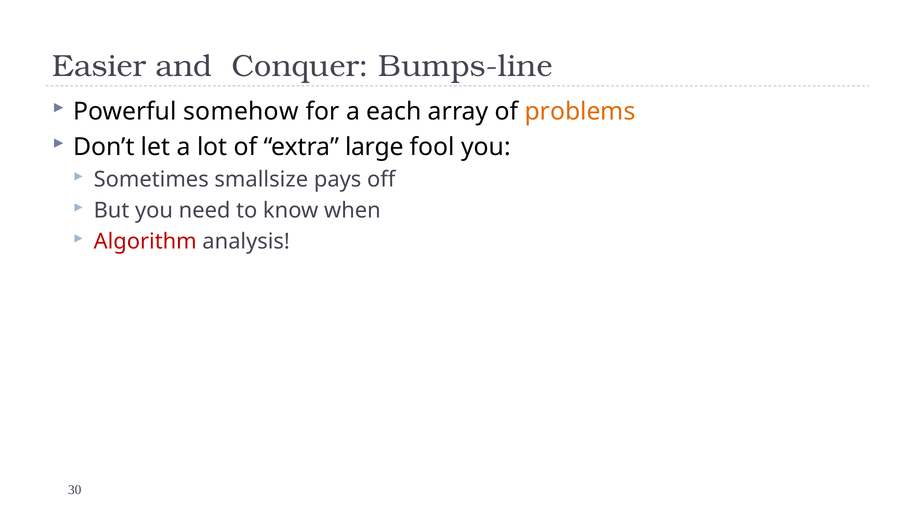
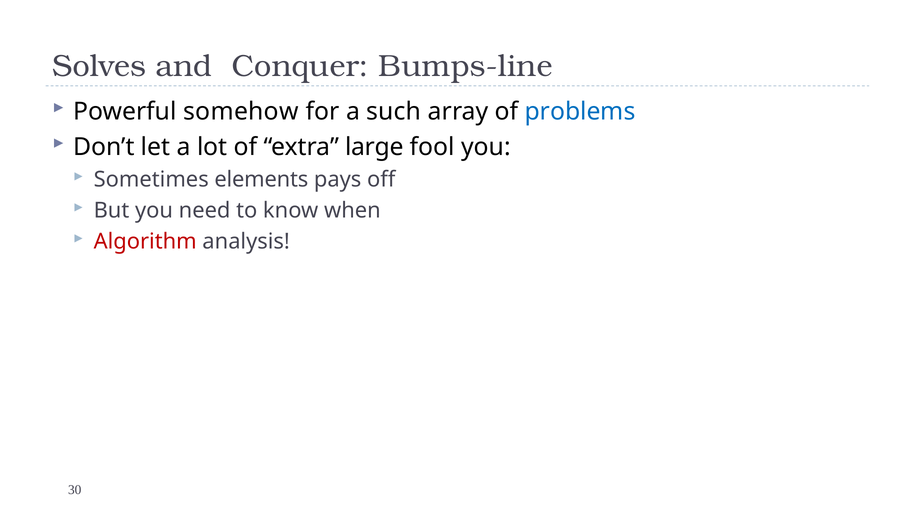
Easier: Easier -> Solves (99, 66)
each: each -> such (394, 111)
problems colour: orange -> blue (580, 111)
smallsize: smallsize -> elements (261, 179)
